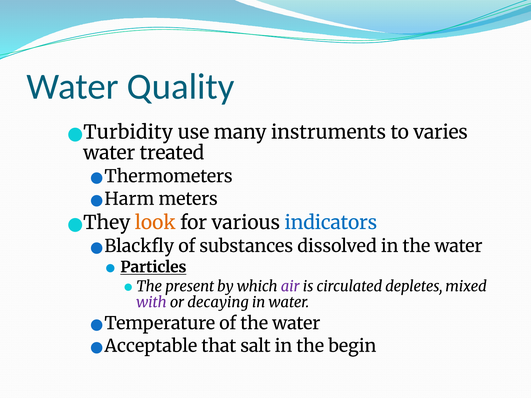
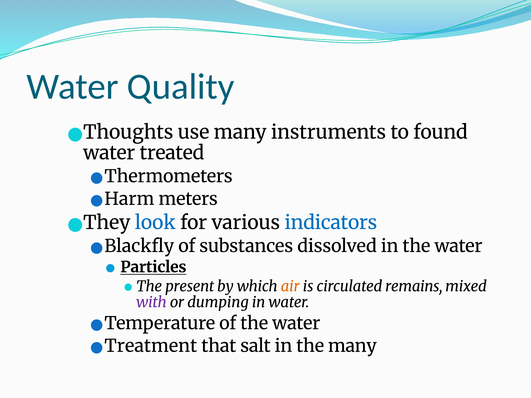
Turbidity: Turbidity -> Thoughts (128, 132)
varies: varies -> found (440, 132)
look colour: orange -> blue (155, 223)
air colour: purple -> orange (290, 287)
depletes: depletes -> remains (414, 287)
decaying: decaying -> dumping (218, 303)
Acceptable: Acceptable -> Treatment (151, 346)
the begin: begin -> many (352, 346)
